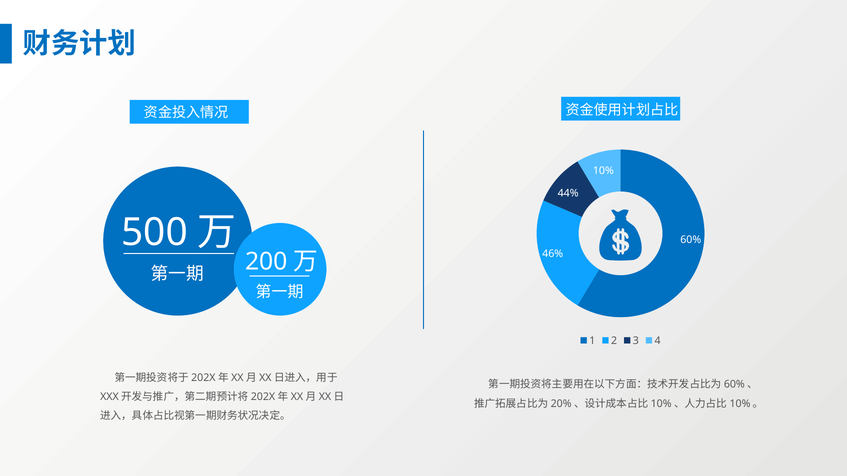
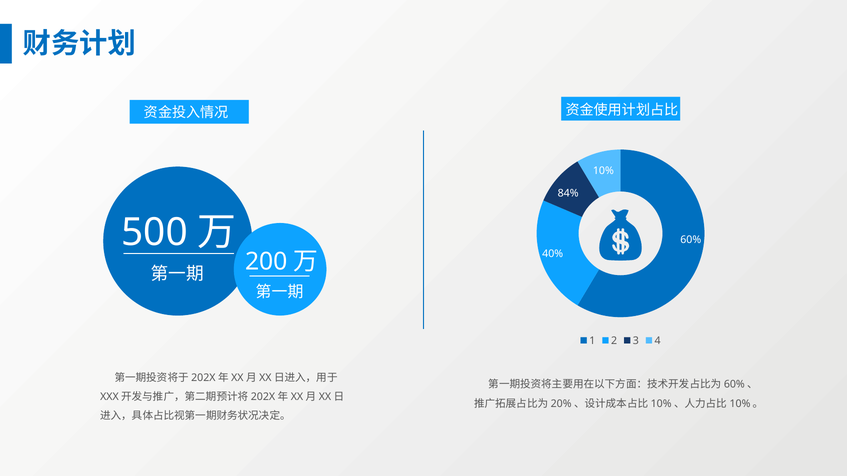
44%: 44% -> 84% (568, 193)
46%: 46% -> 40% (553, 254)
